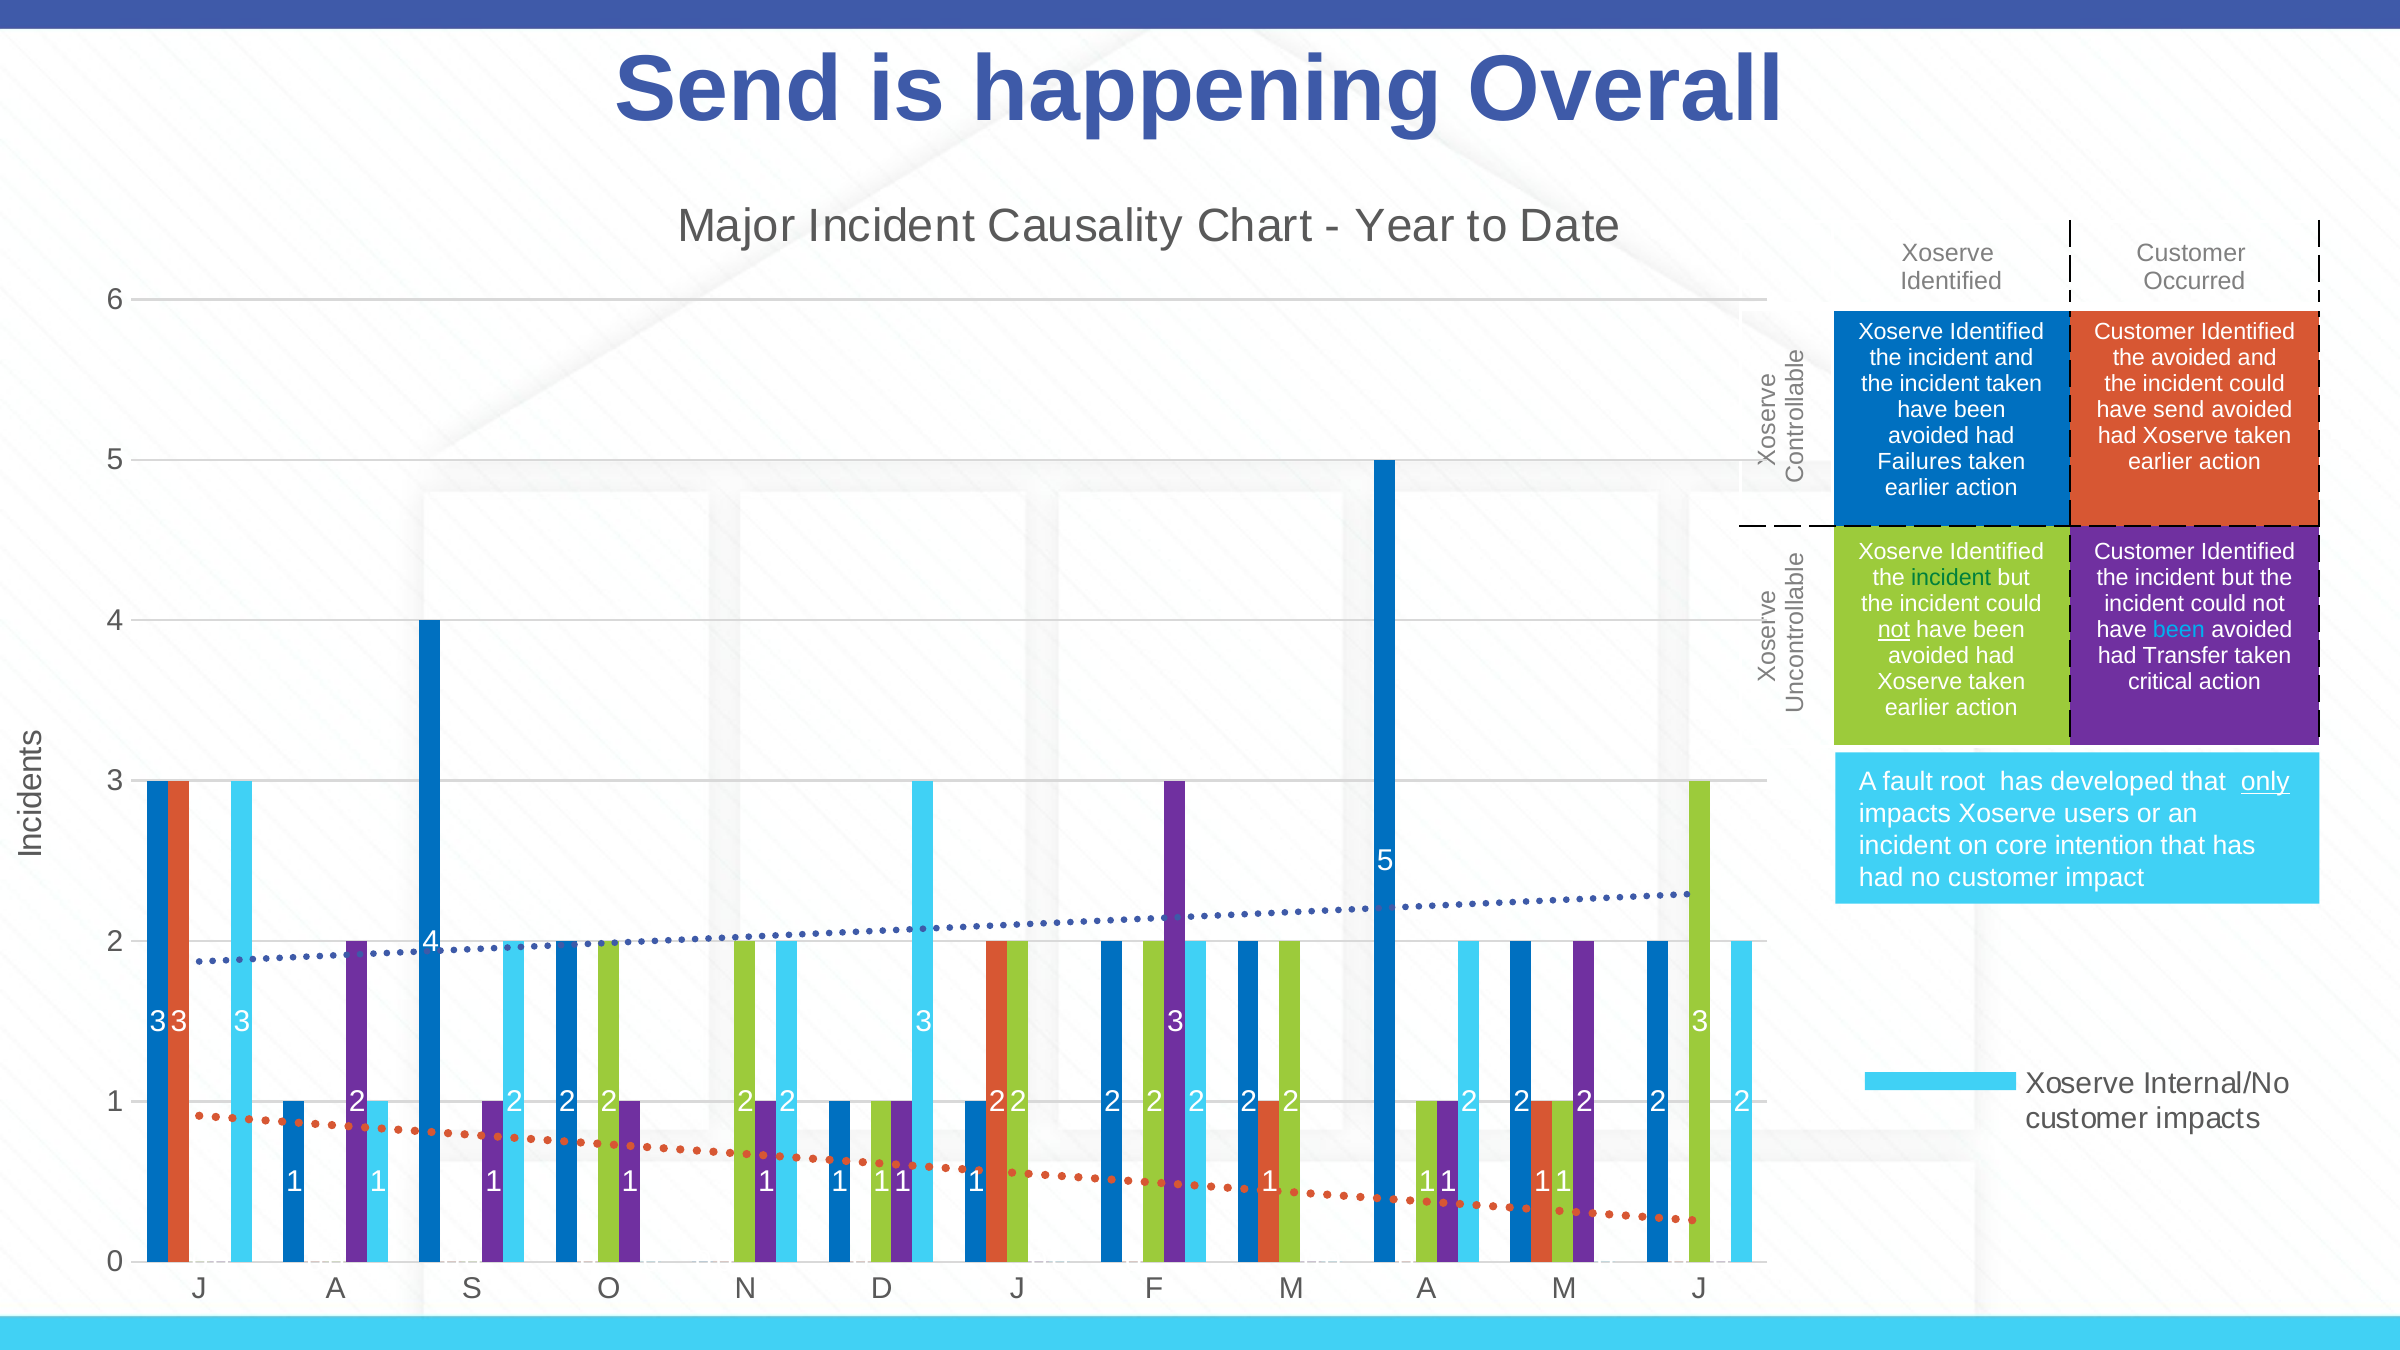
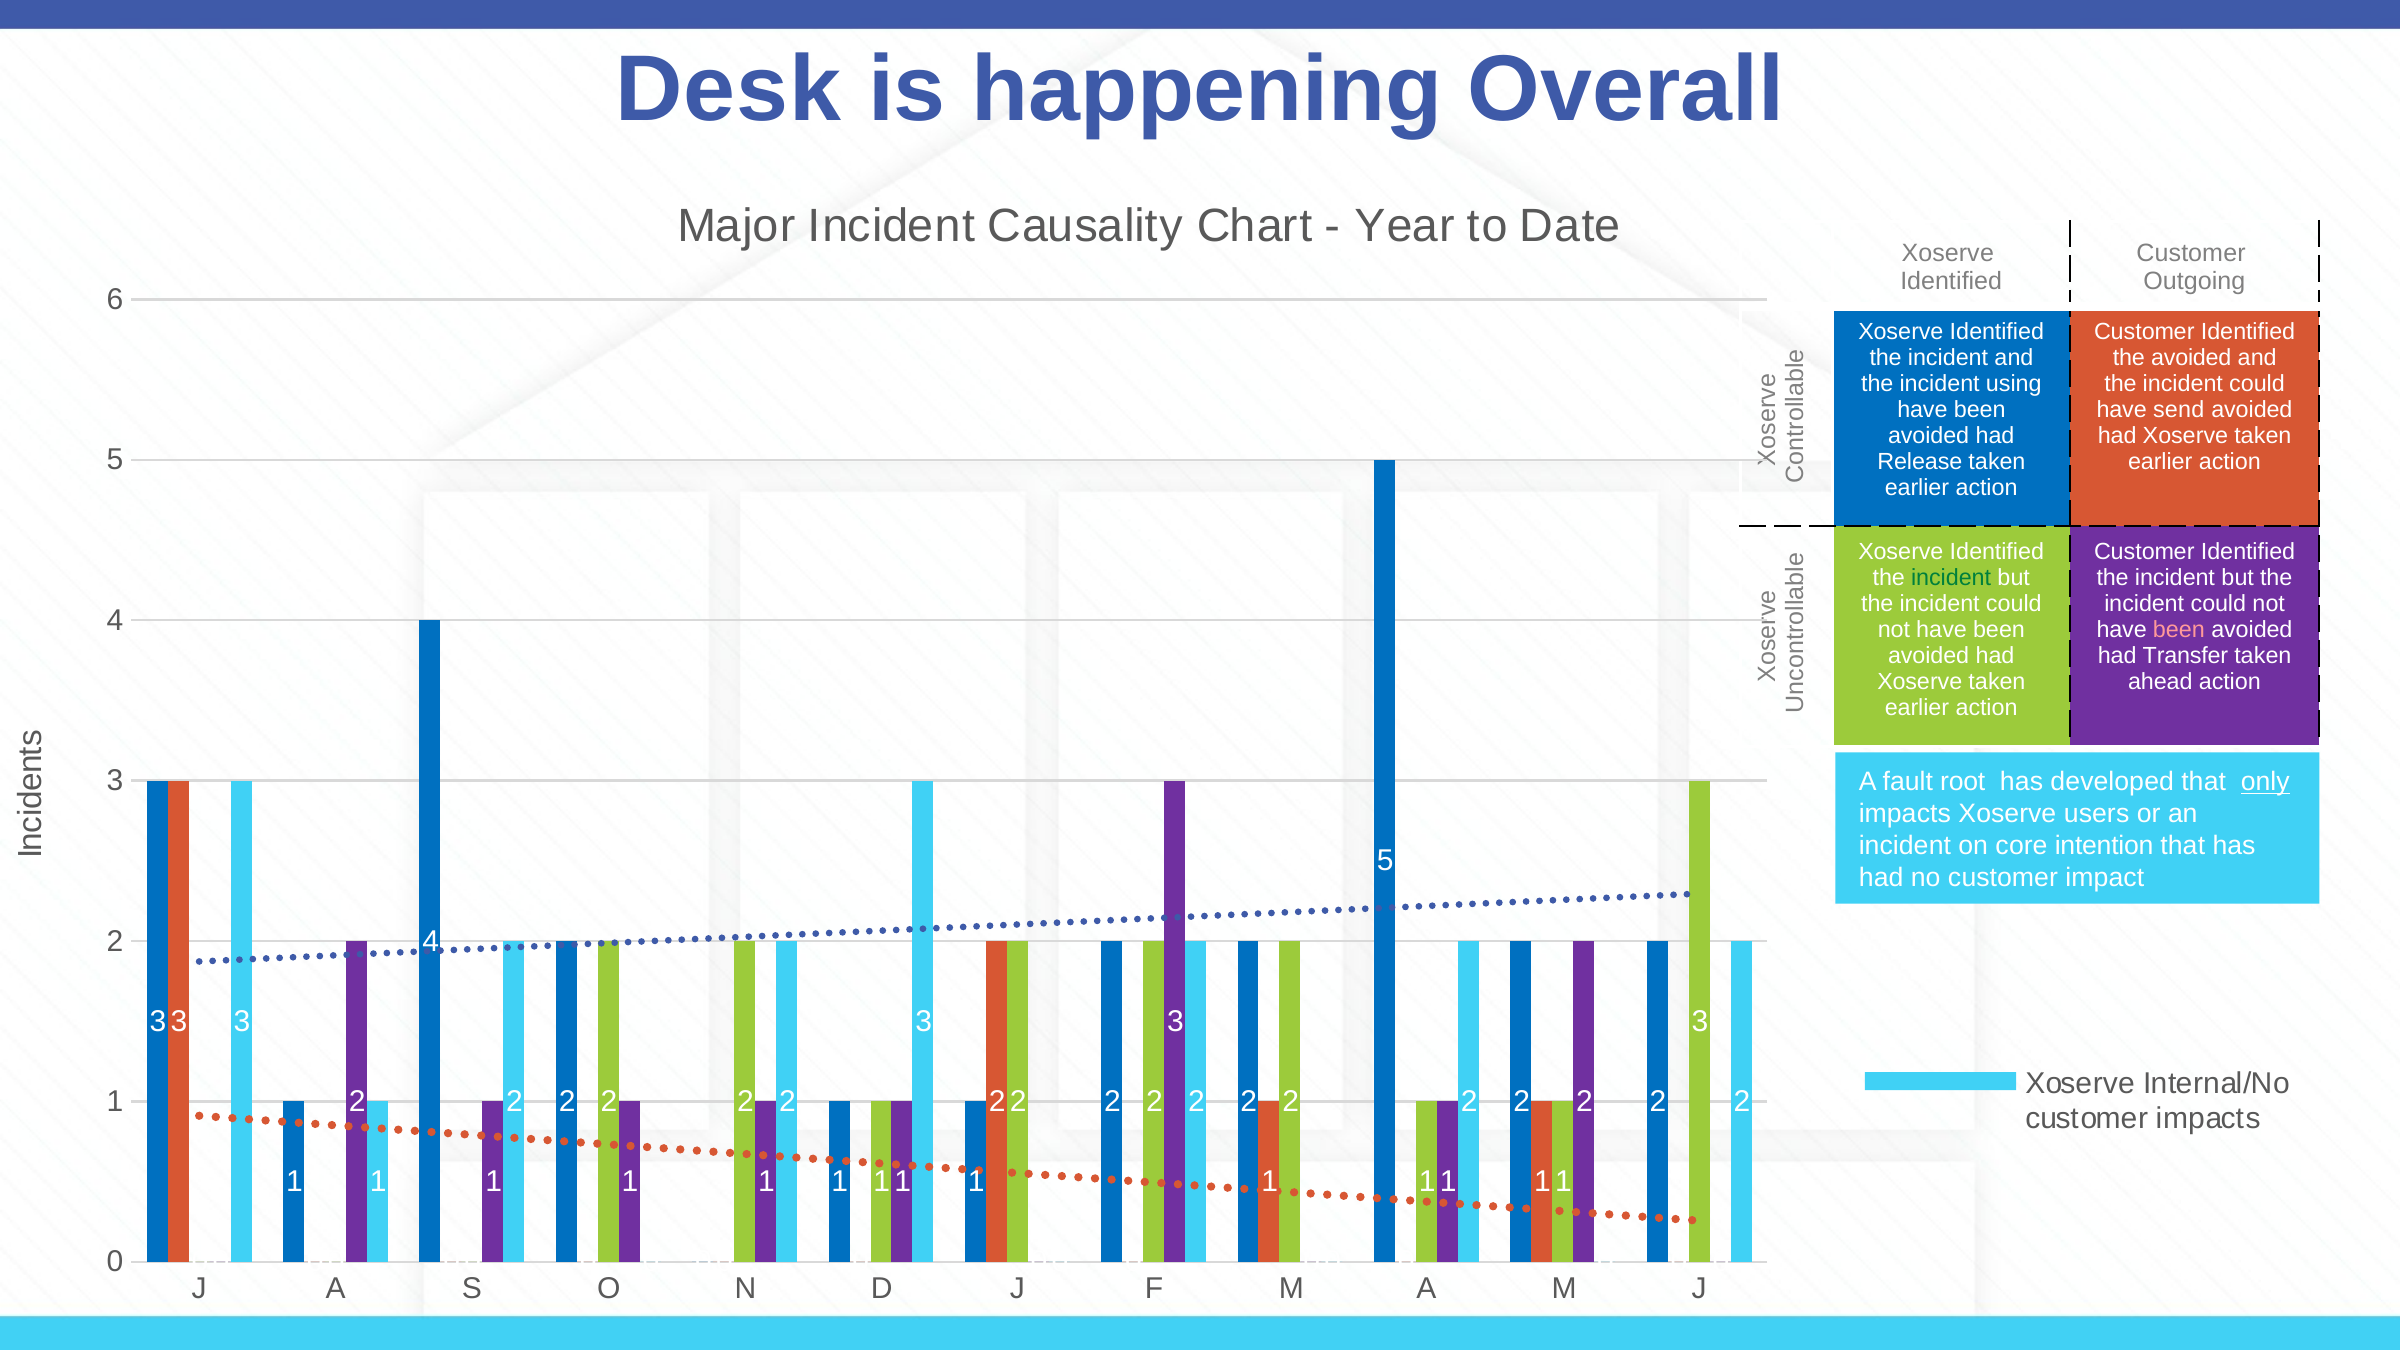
Send: Send -> Desk (728, 90)
Occurred: Occurred -> Outgoing (2194, 281)
incident taken: taken -> using (2014, 384)
Failures: Failures -> Release (1920, 462)
not underline: present -> none (1894, 630)
been colour: light blue -> pink (2179, 630)
critical: critical -> ahead (2160, 682)
